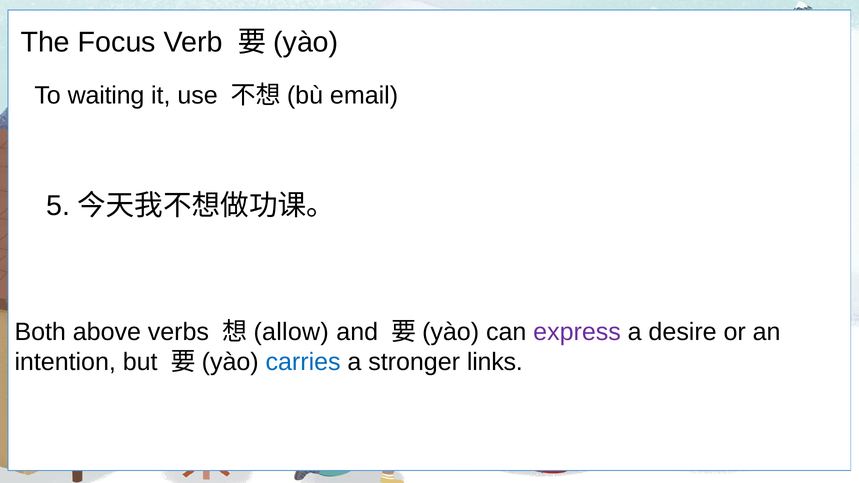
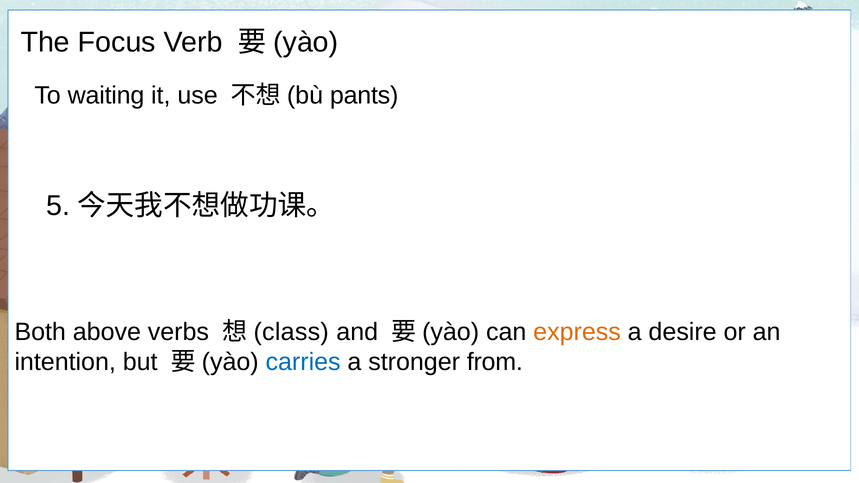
email: email -> pants (364, 95)
allow: allow -> class (291, 332)
express colour: purple -> orange (577, 332)
links: links -> from (495, 362)
